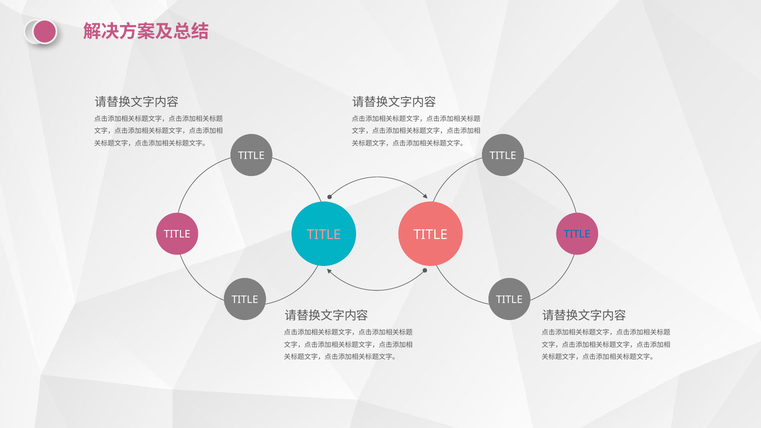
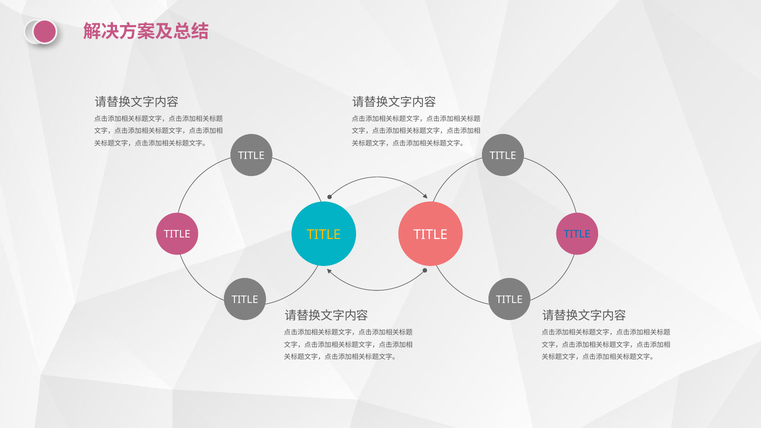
TITLE colour: pink -> yellow (324, 235)
